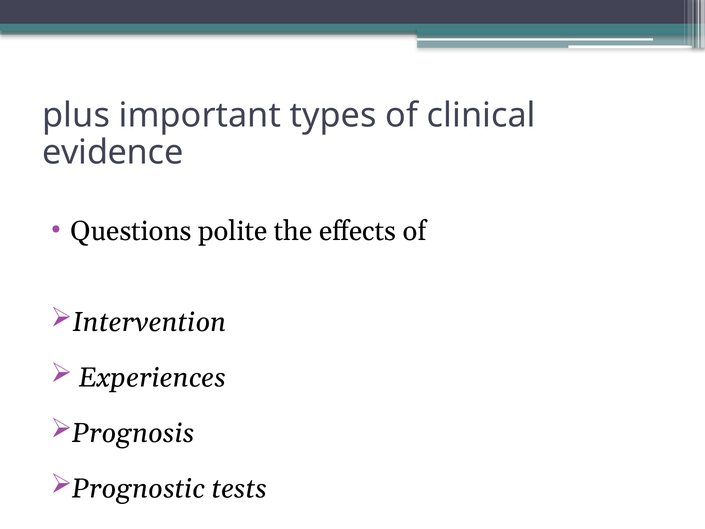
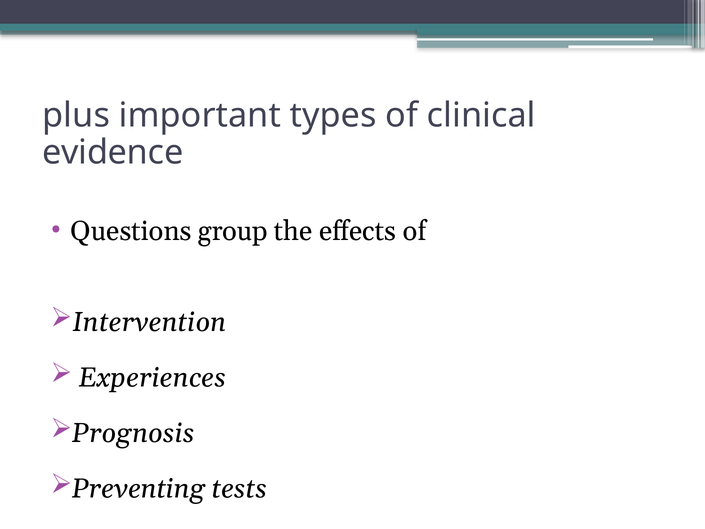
polite: polite -> group (233, 231)
Prognostic: Prognostic -> Preventing (139, 489)
